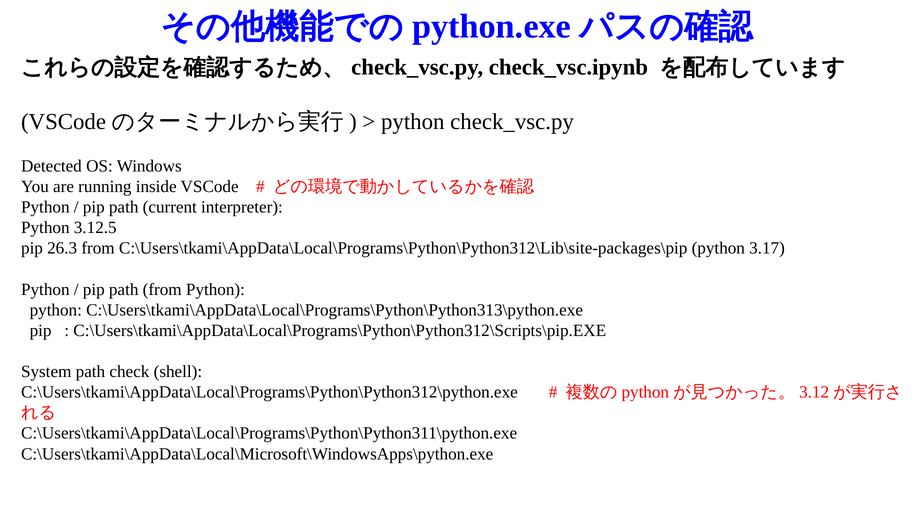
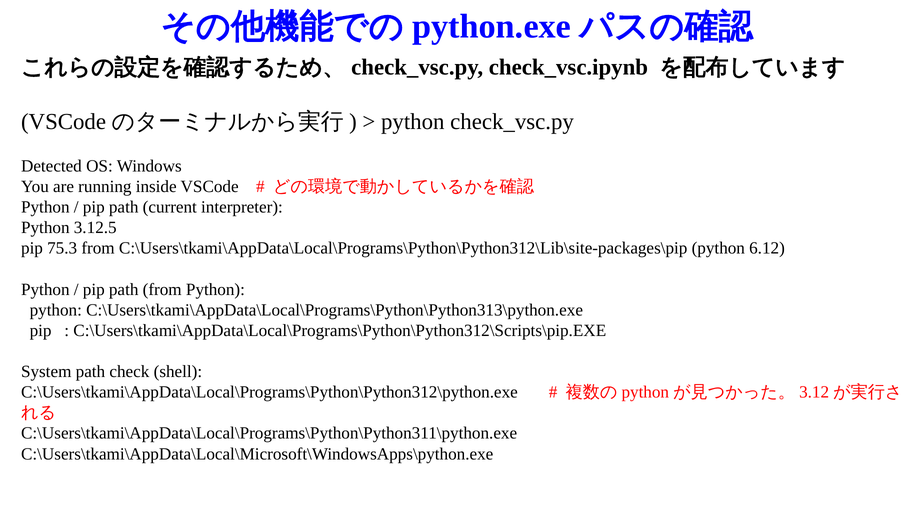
26.3: 26.3 -> 75.3 (62, 248)
3.17: 3.17 -> 6.12 (767, 248)
